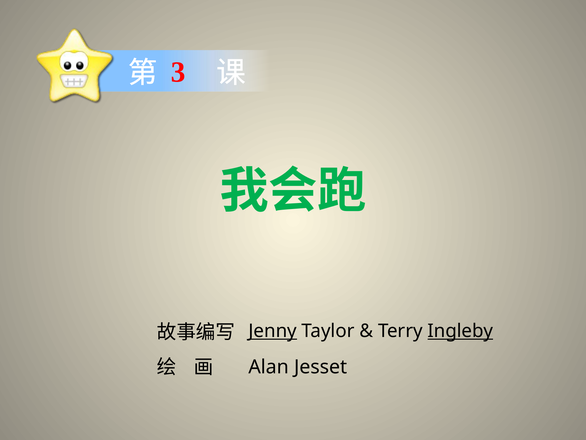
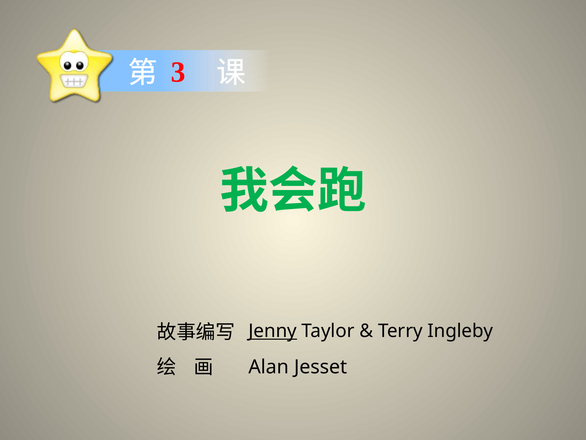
Ingleby underline: present -> none (460, 331)
